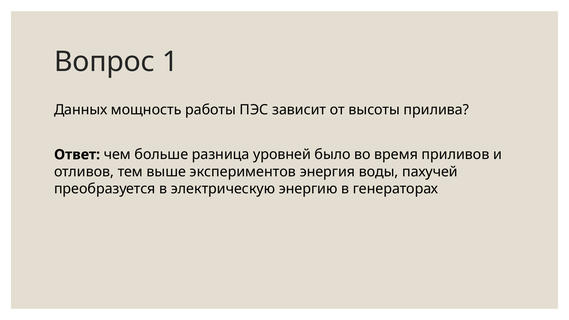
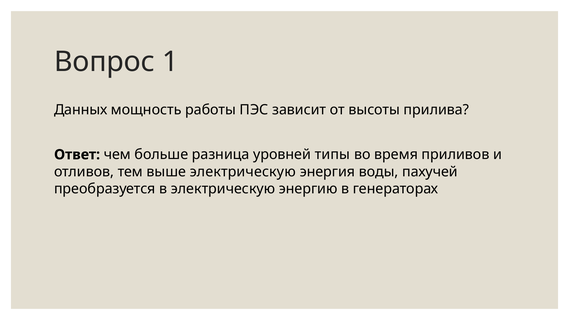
было: было -> типы (332, 155)
выше экспериментов: экспериментов -> электрическую (243, 172)
